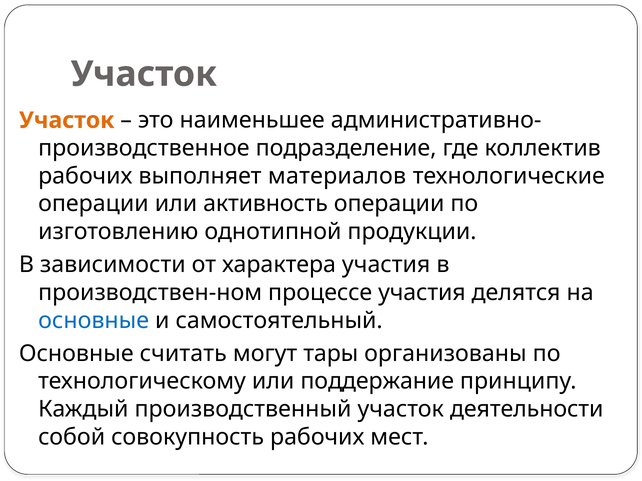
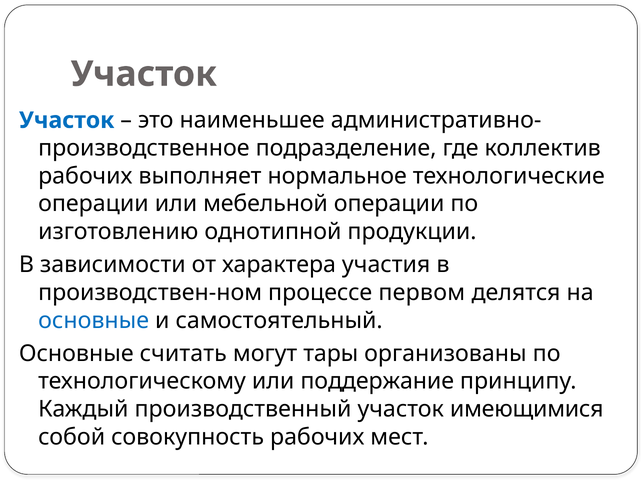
Участок colour: orange -> blue (67, 120)
материалов: материалов -> нормальное (337, 176)
активность: активность -> мебельной (266, 204)
процессе участия: участия -> первом (422, 293)
деятельности: деятельности -> имеющимися (527, 410)
